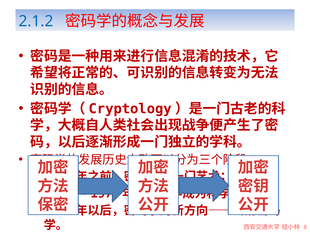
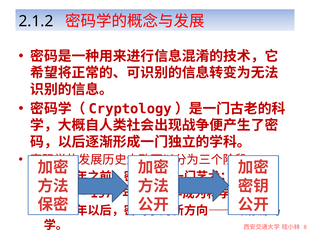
2.1.2 colour: blue -> black (36, 21)
